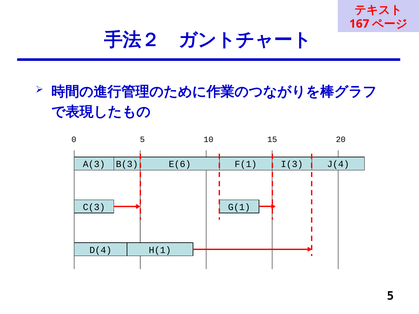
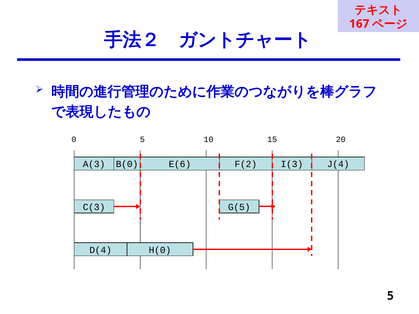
B(3: B(3 -> B(0 (127, 164)
F(1: F(1 -> F(2 (246, 164)
G(1: G(1 -> G(5 (239, 207)
H(1: H(1 -> H(0 (160, 250)
